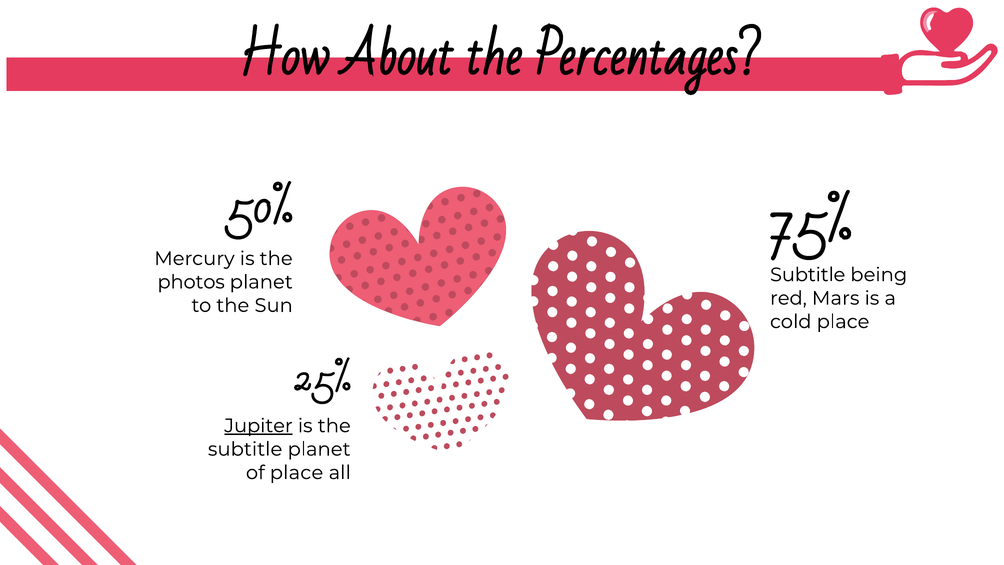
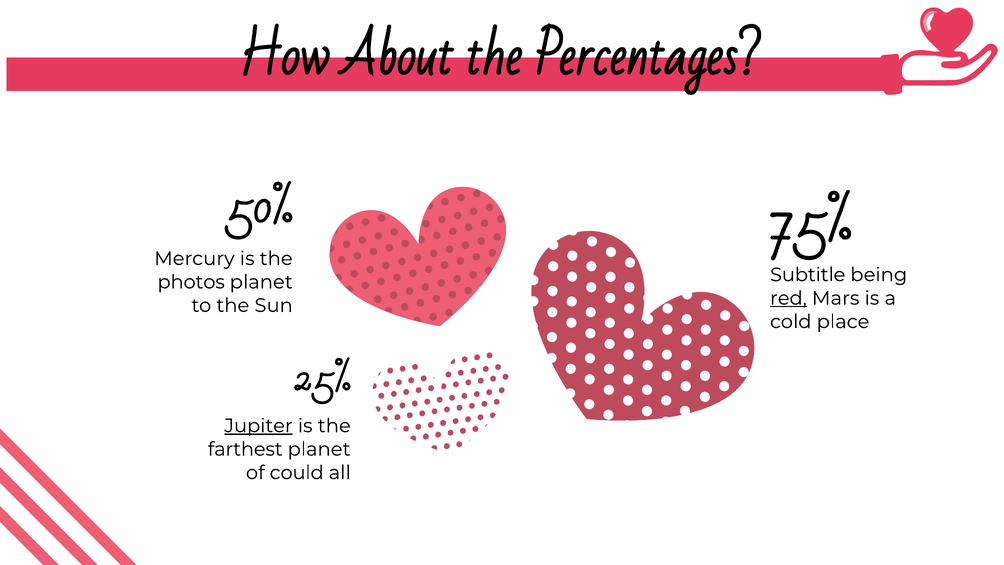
red underline: none -> present (788, 298)
subtitle: subtitle -> farthest (245, 449)
of place: place -> could (297, 473)
